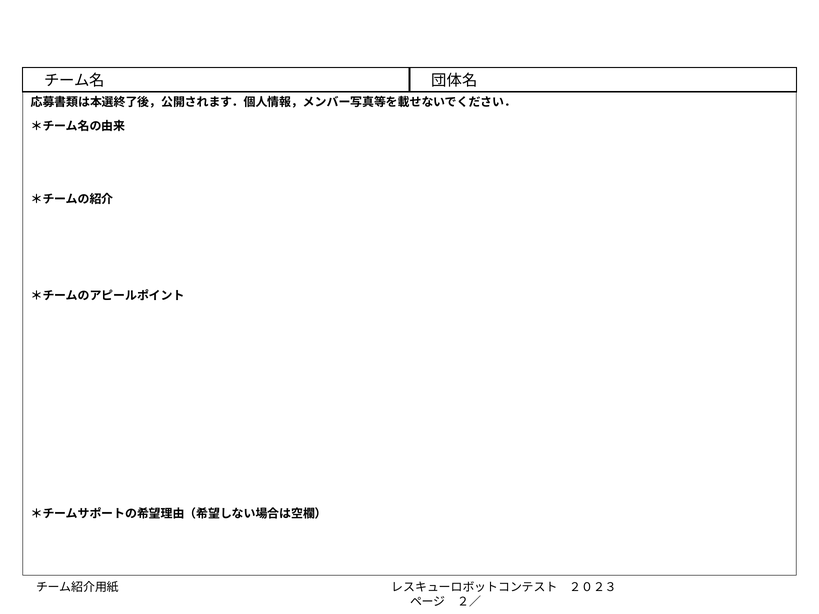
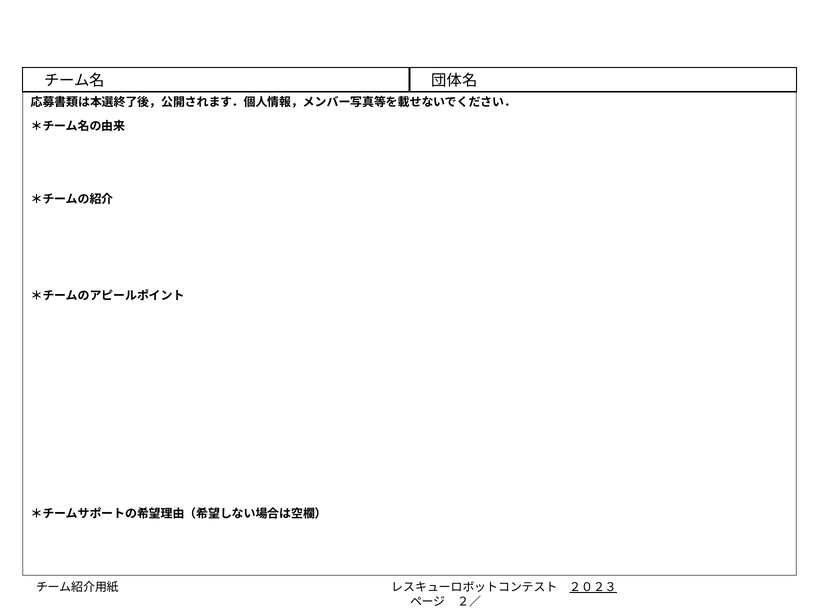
２０２３ underline: none -> present (593, 588)
